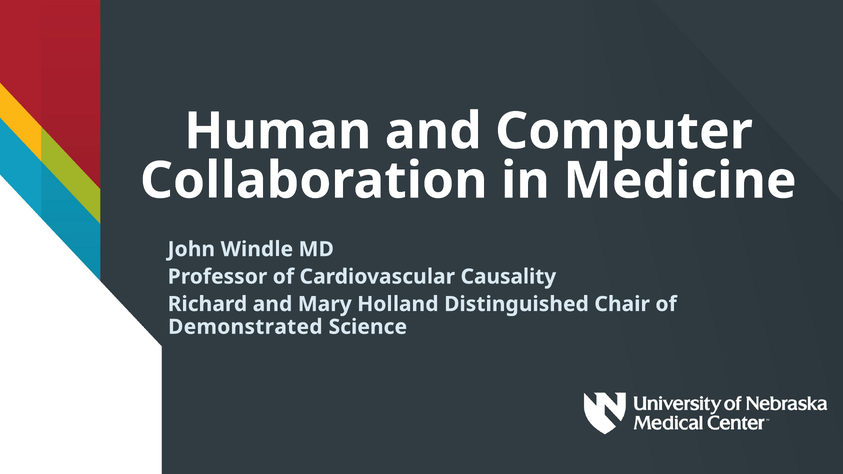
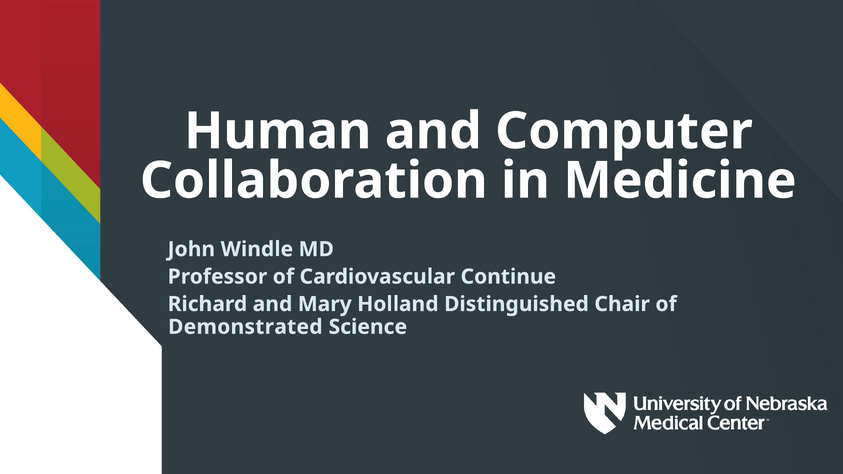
Causality: Causality -> Continue (508, 277)
